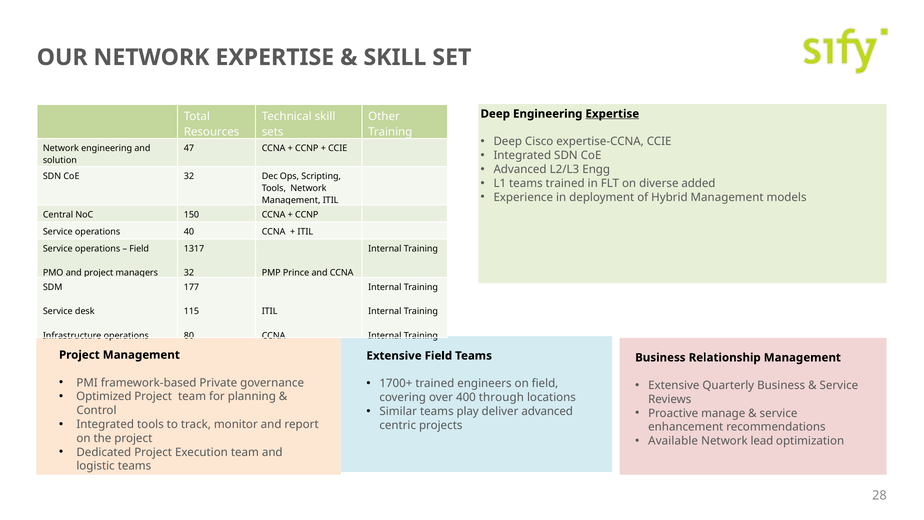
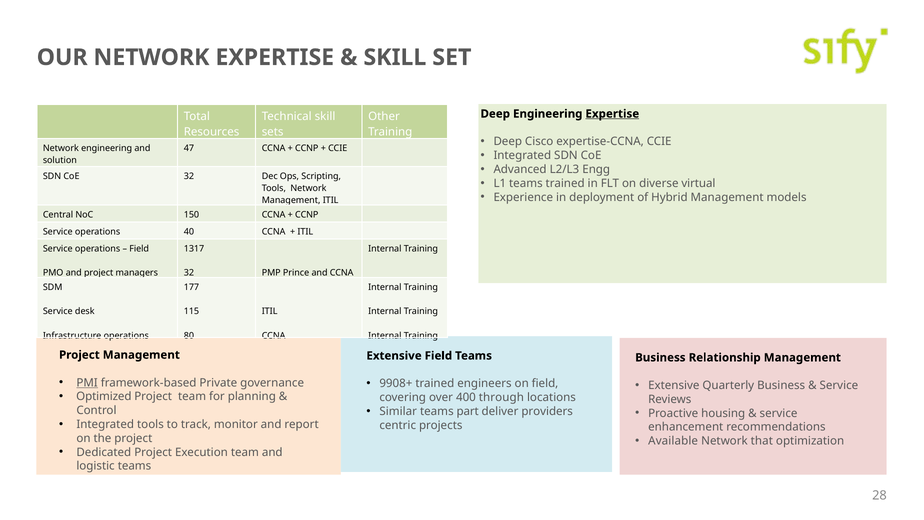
added: added -> virtual (698, 183)
PMI underline: none -> present (87, 383)
1700+: 1700+ -> 9908+ (396, 383)
play: play -> part (468, 411)
deliver advanced: advanced -> providers (547, 411)
manage: manage -> housing (723, 413)
lead: lead -> that (762, 441)
